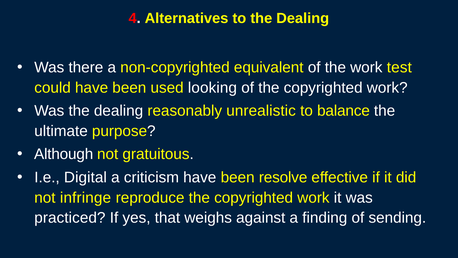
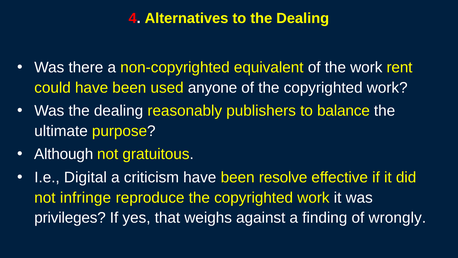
test: test -> rent (399, 67)
looking: looking -> anyone (213, 88)
unrealistic: unrealistic -> publishers (261, 111)
practiced: practiced -> privileges (70, 218)
sending: sending -> wrongly (397, 218)
